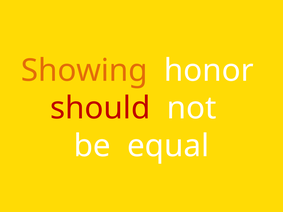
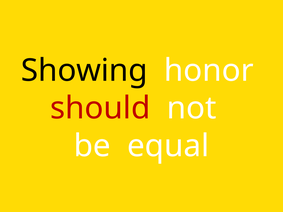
Showing colour: orange -> black (84, 71)
